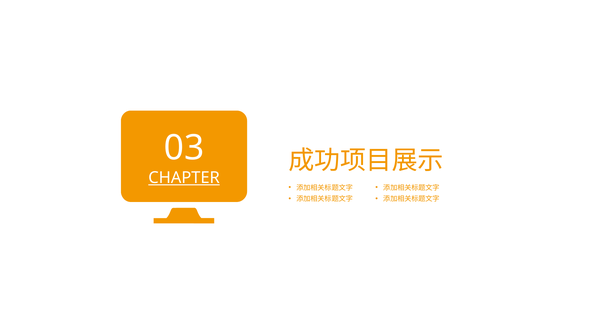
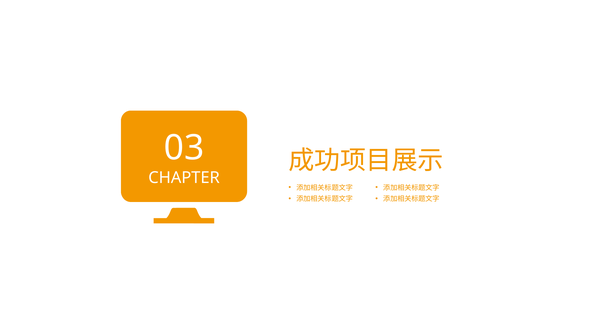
CHAPTER underline: present -> none (184, 178)
